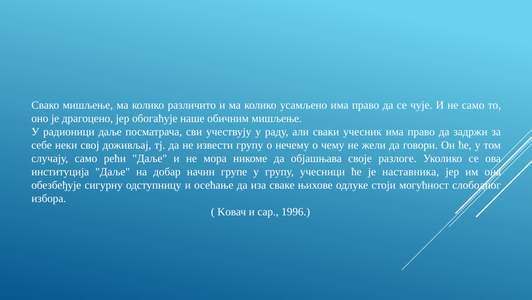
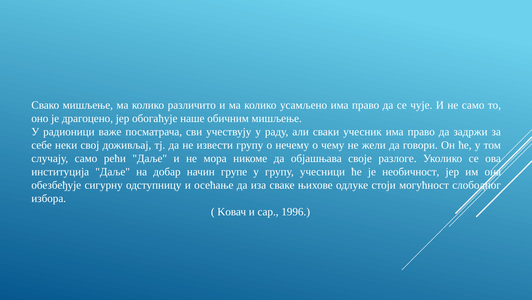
радионици даље: даље -> важе (110, 131)
наставника: наставника -> необичност (411, 171)
